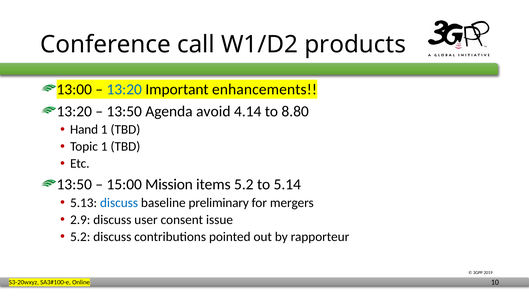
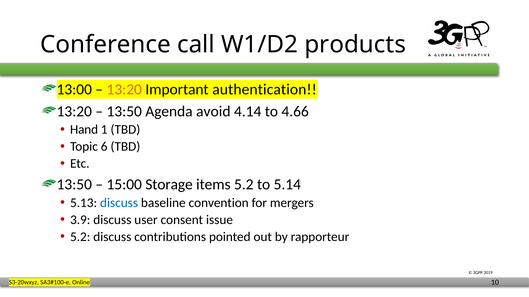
13:20 colour: blue -> orange (124, 89)
enhancements: enhancements -> authentication (265, 89)
8.80: 8.80 -> 4.66 (295, 112)
Topic 1: 1 -> 6 (104, 147)
Mission: Mission -> Storage (169, 185)
preliminary: preliminary -> convention (219, 203)
2.9: 2.9 -> 3.9 (80, 220)
